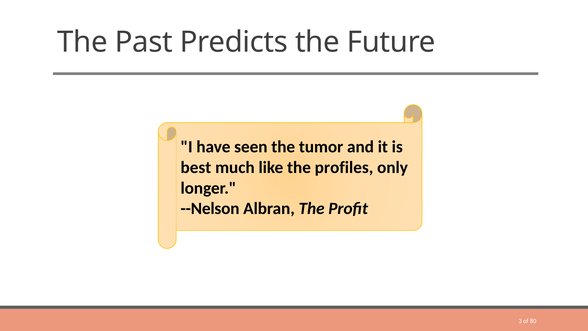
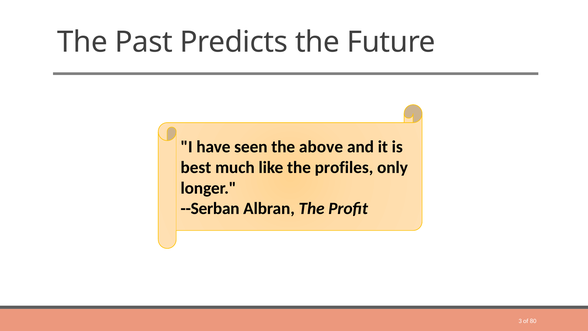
tumor: tumor -> above (321, 147)
--Nelson: --Nelson -> --Serban (210, 209)
